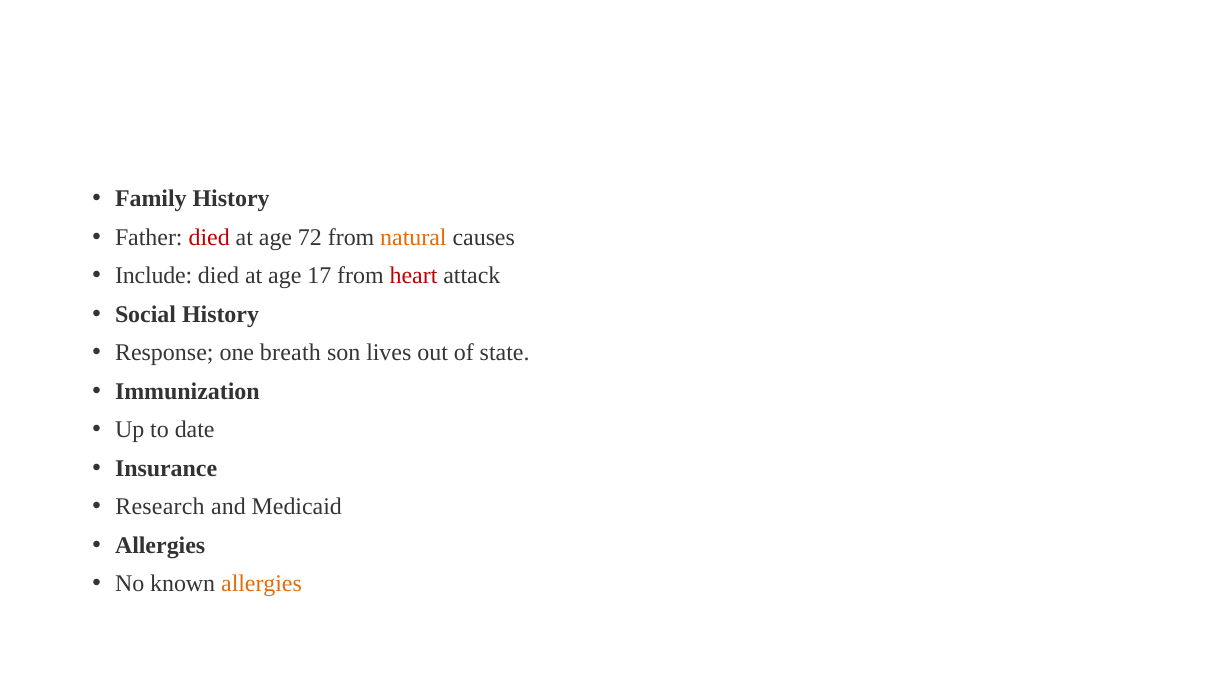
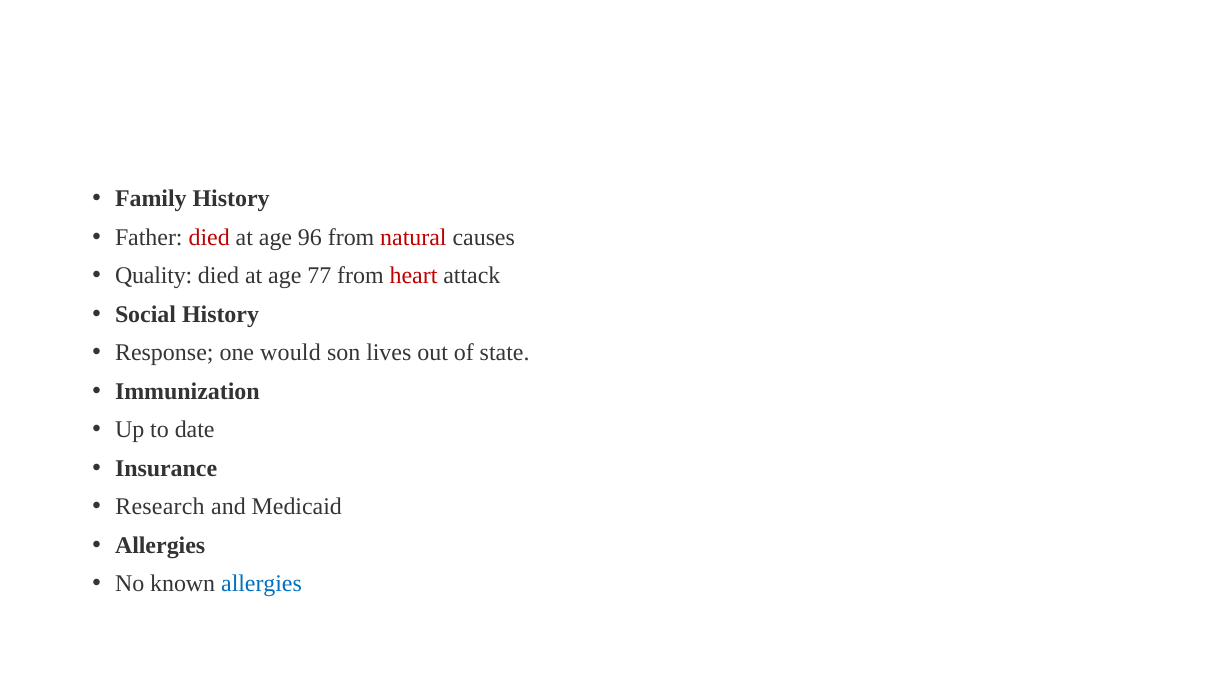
72: 72 -> 96 (310, 237)
natural colour: orange -> red (413, 237)
Include: Include -> Quality (154, 276)
17: 17 -> 77 (319, 276)
breath: breath -> would (290, 353)
allergies colour: orange -> blue (262, 584)
